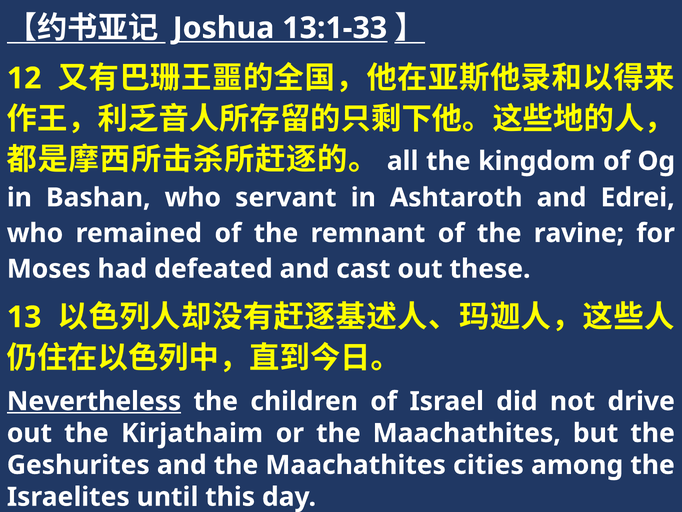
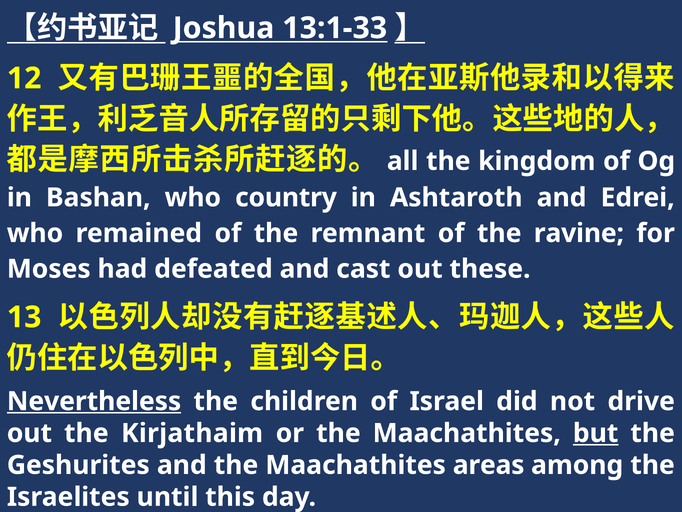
servant: servant -> country (286, 197)
but underline: none -> present (596, 433)
cities: cities -> areas (489, 465)
